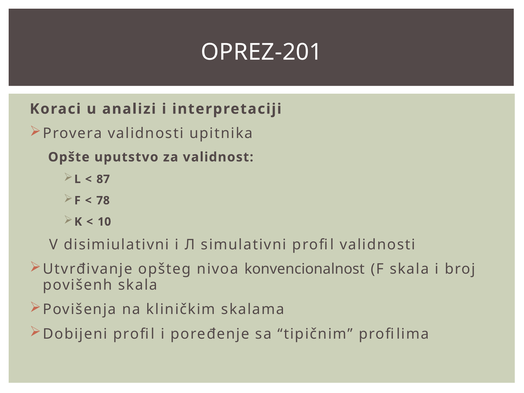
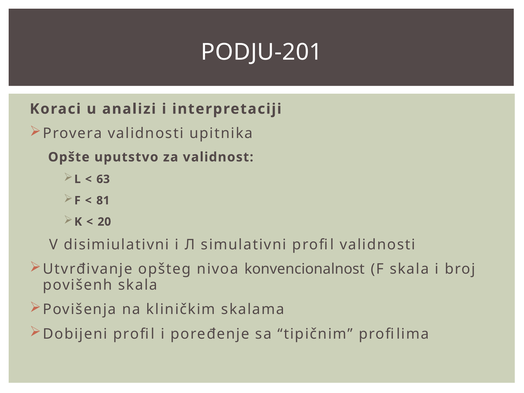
OPREZ-201: OPREZ-201 -> PODJU-201 (262, 52)
87: 87 -> 63 (103, 179)
78: 78 -> 81 (103, 201)
10: 10 -> 20 (104, 222)
